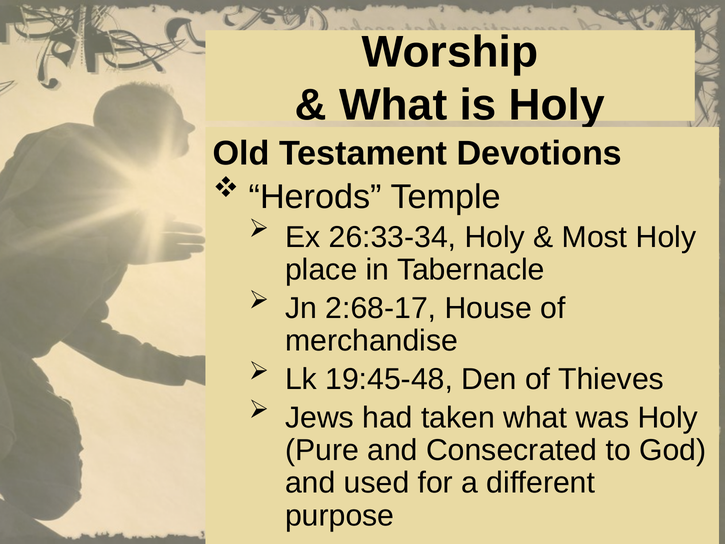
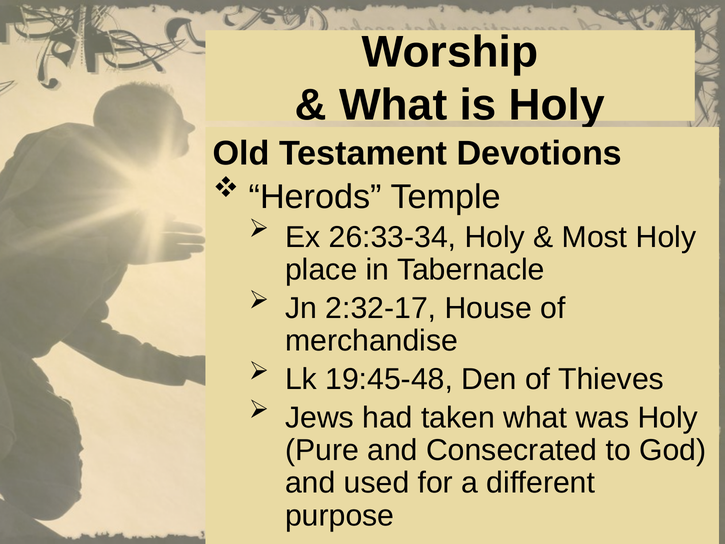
2:68-17: 2:68-17 -> 2:32-17 (381, 308)
